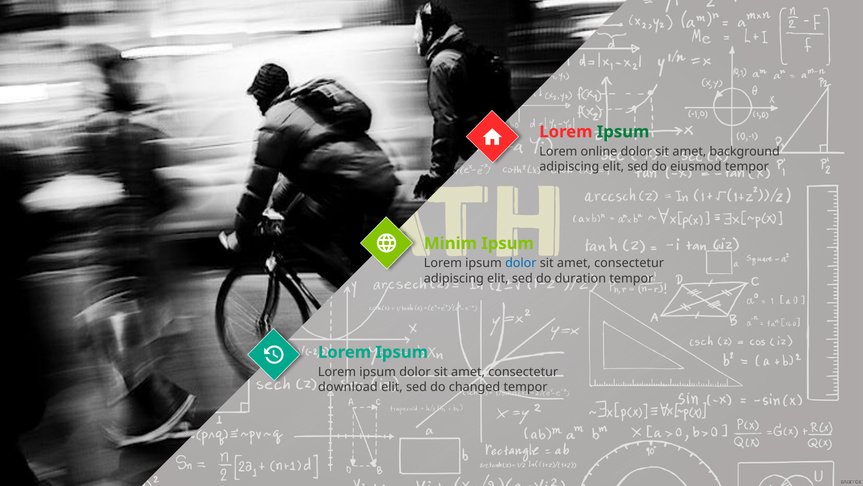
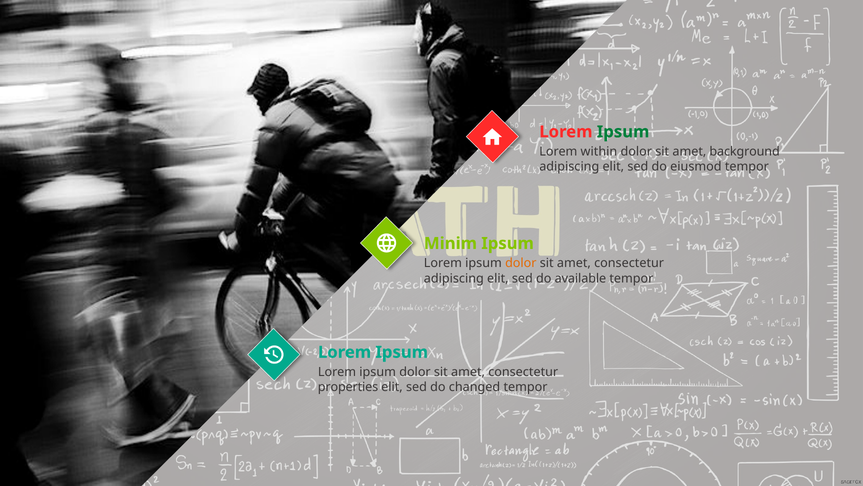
online: online -> within (599, 151)
dolor colour: blue -> orange (521, 263)
duration: duration -> available (580, 278)
download: download -> properties (348, 387)
